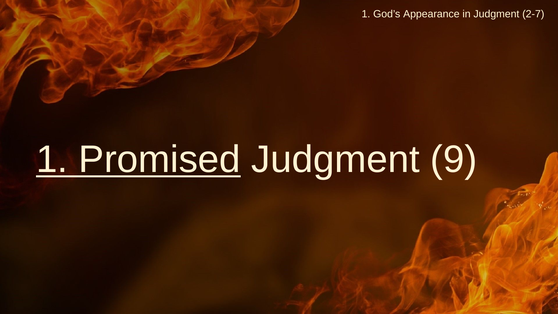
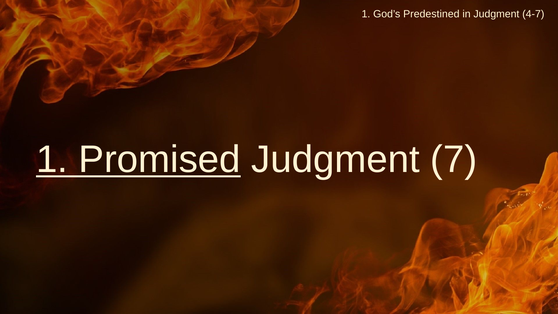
Appearance: Appearance -> Predestined (431, 14)
2-7: 2-7 -> 4-7 (533, 14)
9: 9 -> 7 (454, 160)
